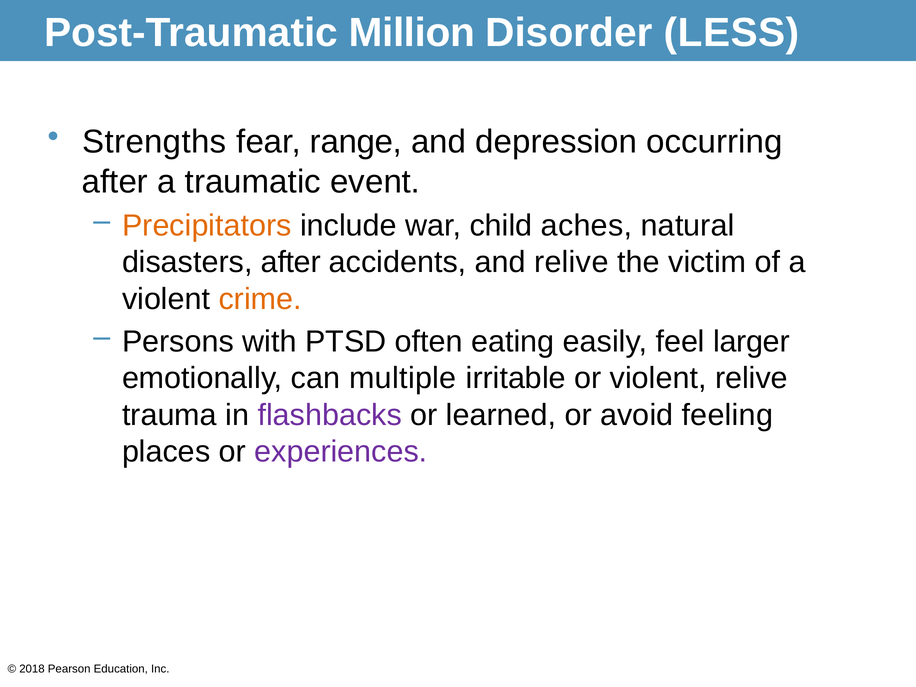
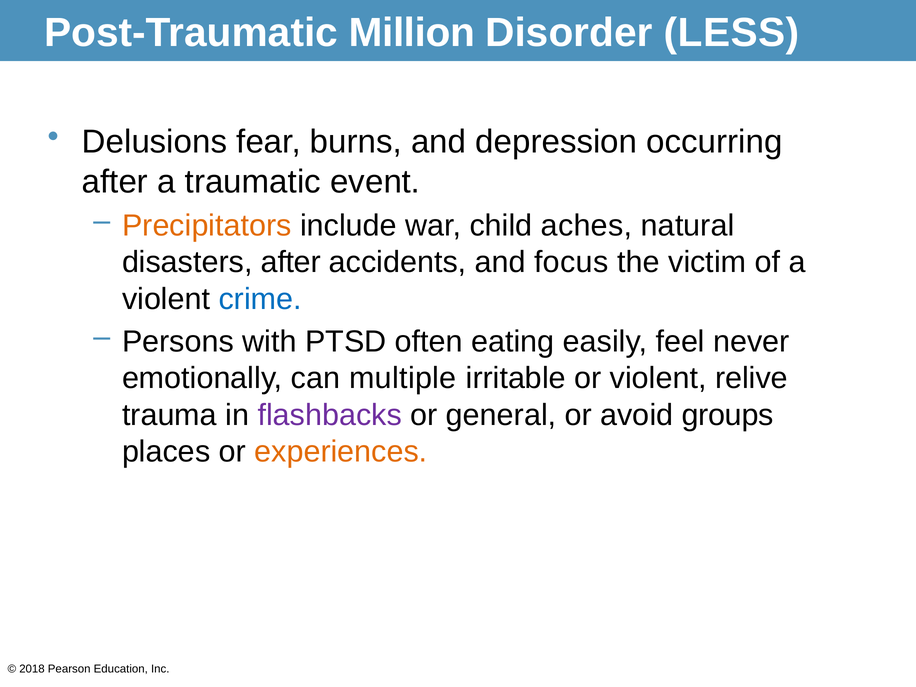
Strengths: Strengths -> Delusions (155, 142)
range: range -> burns (356, 142)
and relive: relive -> focus (571, 262)
crime colour: orange -> blue (260, 299)
larger: larger -> never (751, 342)
learned: learned -> general (501, 415)
feeling: feeling -> groups (728, 415)
experiences colour: purple -> orange (341, 452)
